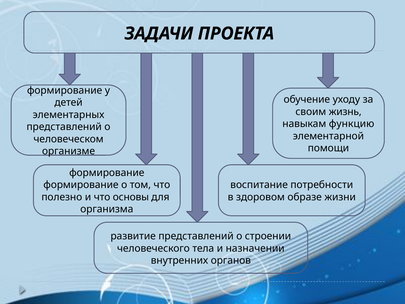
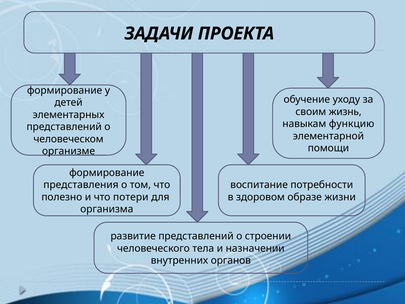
формирование: формирование -> представления (81, 185)
основы: основы -> потери (131, 197)
